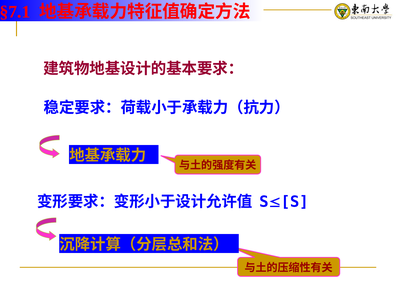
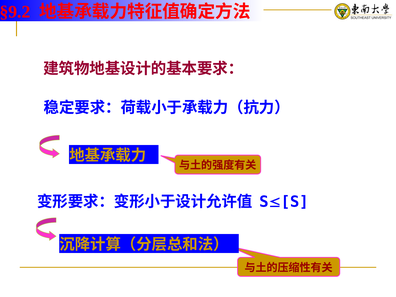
§7.1: §7.1 -> §9.2 (15, 12)
